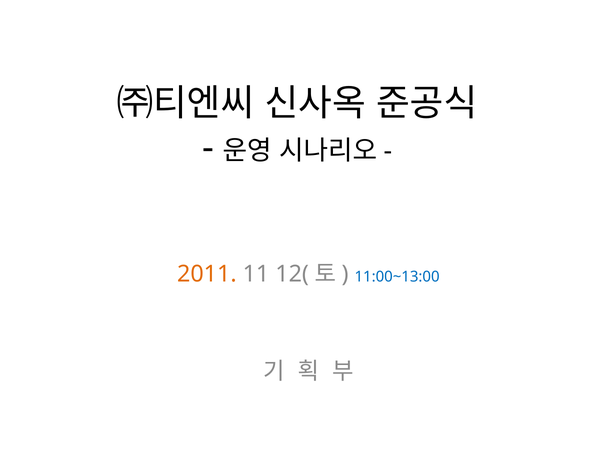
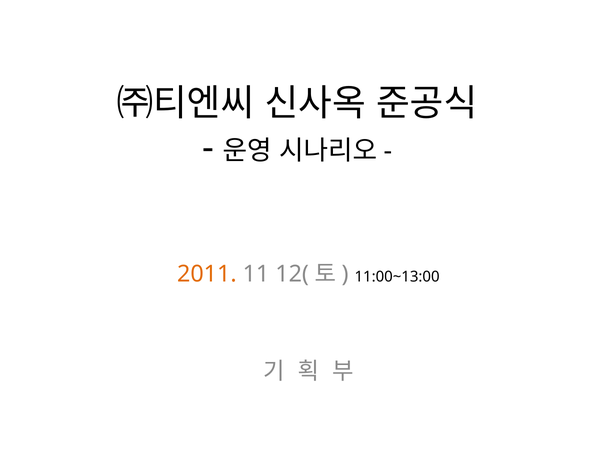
11:00~13:00 colour: blue -> black (397, 277)
